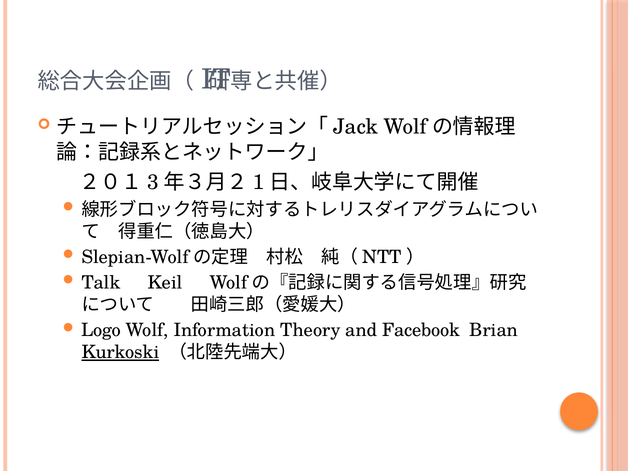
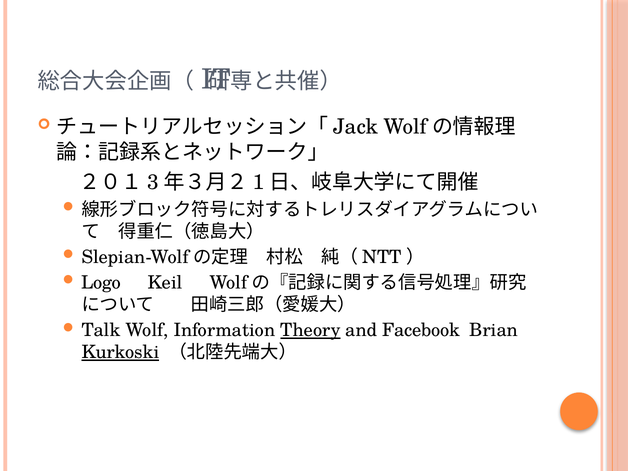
Talk: Talk -> Logo (101, 283)
Logo: Logo -> Talk (101, 330)
Theory underline: none -> present (310, 330)
